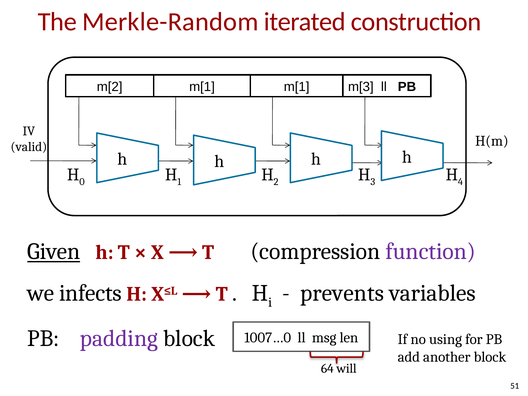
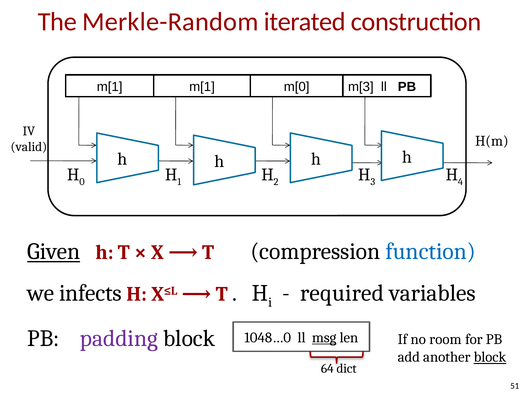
m[2: m[2 -> m[1 (110, 87)
m[1 m[1: m[1 -> m[0 (297, 87)
function colour: purple -> blue (431, 252)
prevents: prevents -> required (342, 293)
1007…0: 1007…0 -> 1048…0 (268, 338)
msg underline: none -> present (324, 338)
using: using -> room (445, 339)
block underline: none -> present (490, 357)
will: will -> dict (347, 368)
